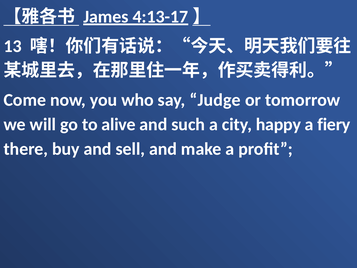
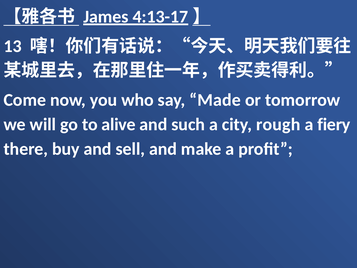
Judge: Judge -> Made (215, 100)
happy: happy -> rough (278, 124)
